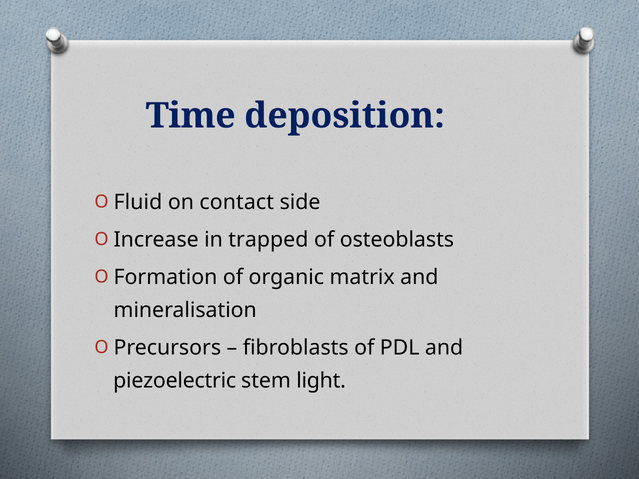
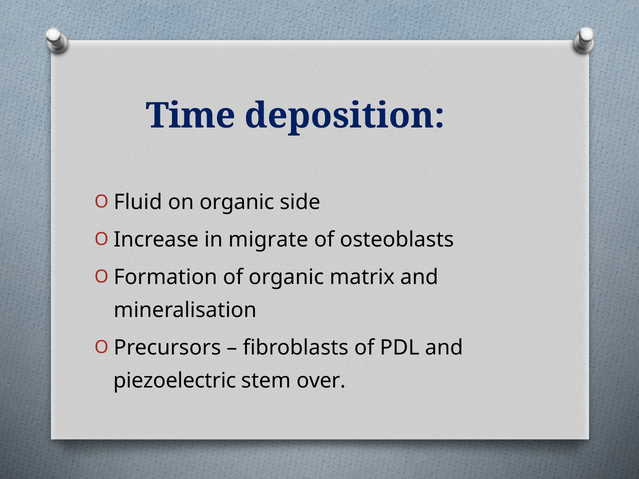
on contact: contact -> organic (237, 202)
trapped: trapped -> migrate (268, 240)
light: light -> over (321, 381)
